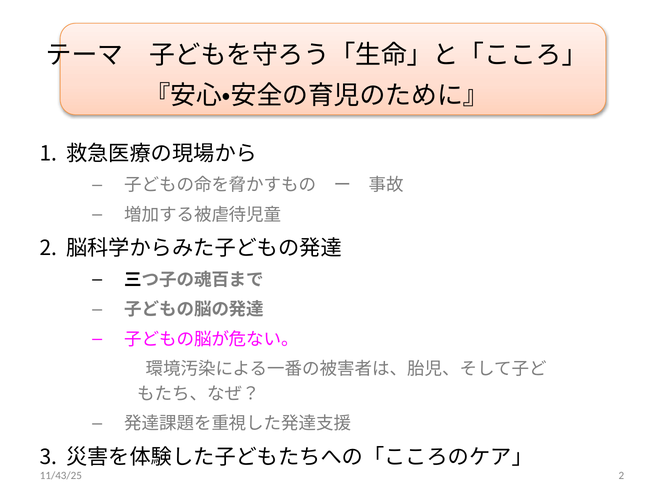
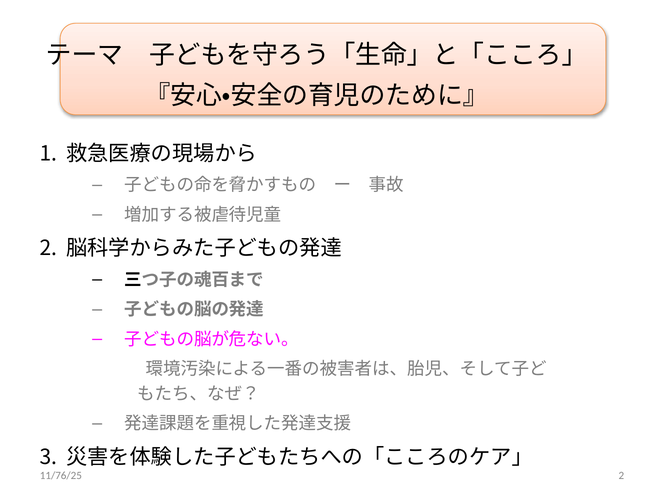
11/43/25: 11/43/25 -> 11/76/25 (61, 476)
